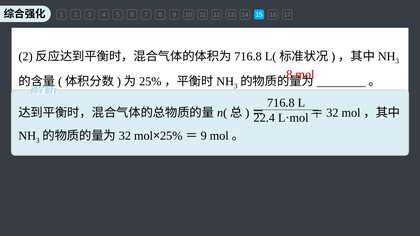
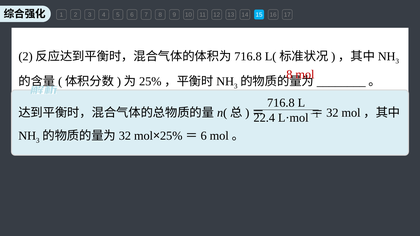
9: 9 -> 6 (204, 136)
